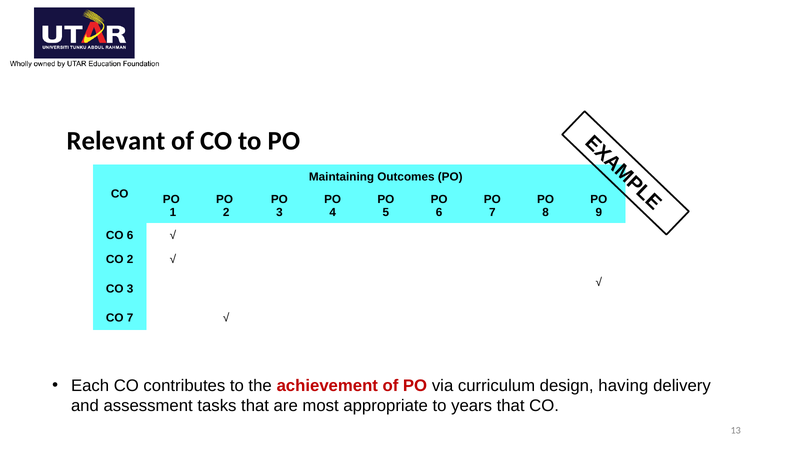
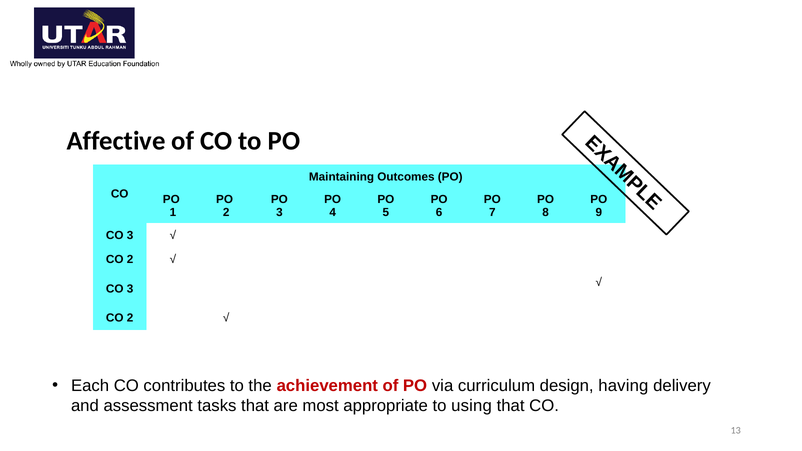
Relevant: Relevant -> Affective (116, 141)
6: 6 -> 3 (130, 235)
7: 7 -> 2 (130, 318)
years: years -> using (472, 406)
